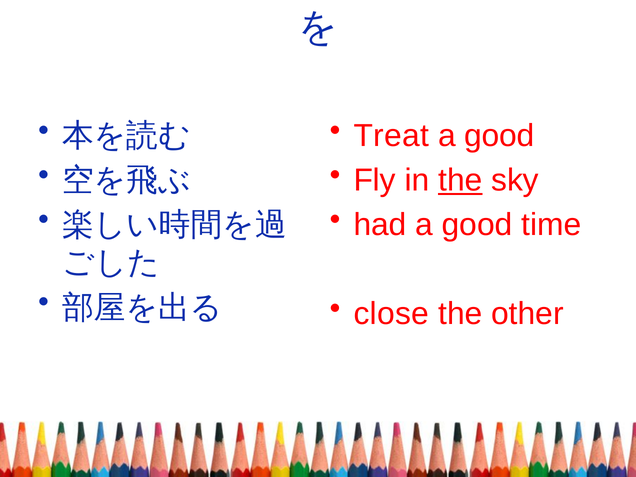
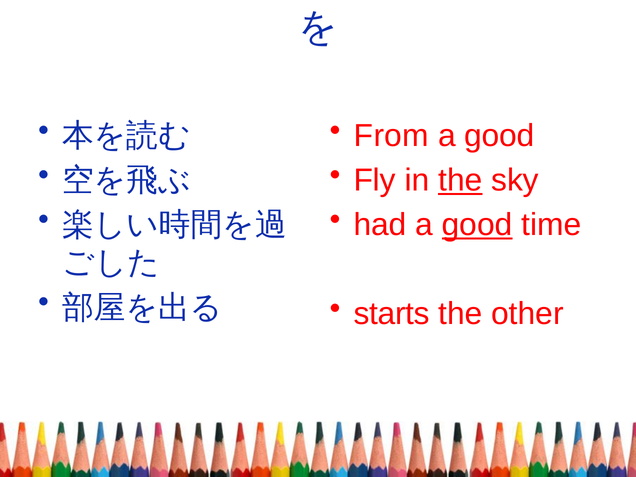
Treat: Treat -> From (391, 136)
good underline: none -> present (477, 225)
close: close -> starts (392, 314)
